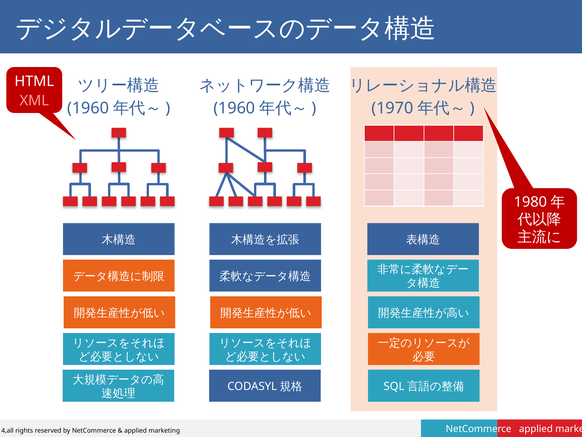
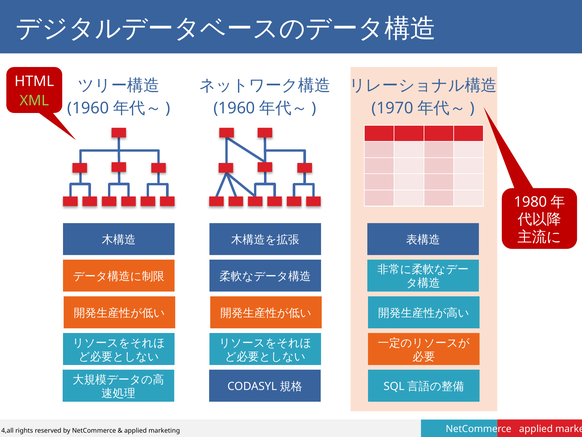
XML colour: pink -> light green (34, 101)
